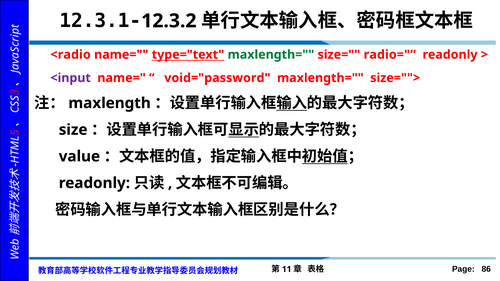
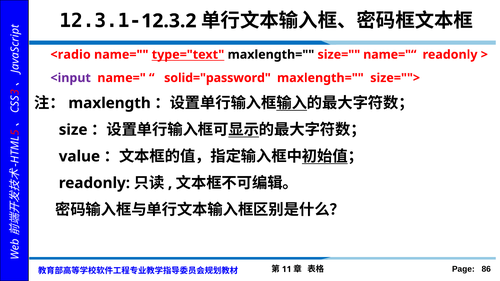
maxlength= colour: green -> black (271, 55)
radio="“: radio="“ -> name="“ (390, 55)
void="password: void="password -> solid="password (217, 78)
